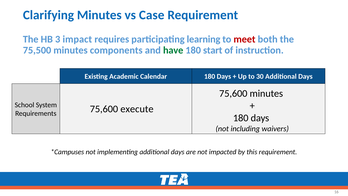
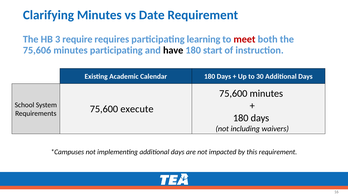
Case: Case -> Date (152, 15)
impact: impact -> require (77, 39)
75,500: 75,500 -> 75,606 (37, 50)
minutes components: components -> participating (116, 50)
have colour: green -> black (173, 50)
